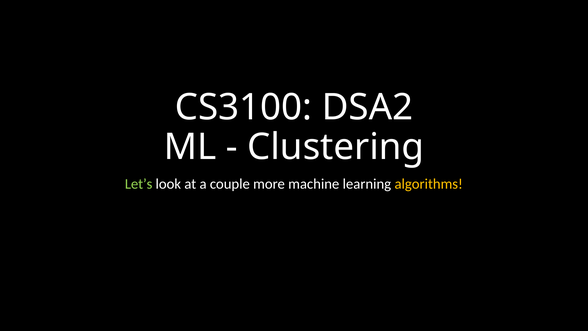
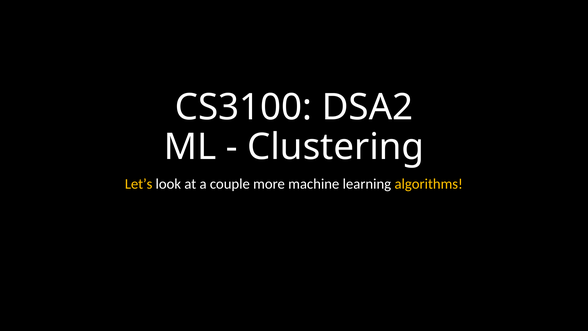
Let’s colour: light green -> yellow (139, 184)
